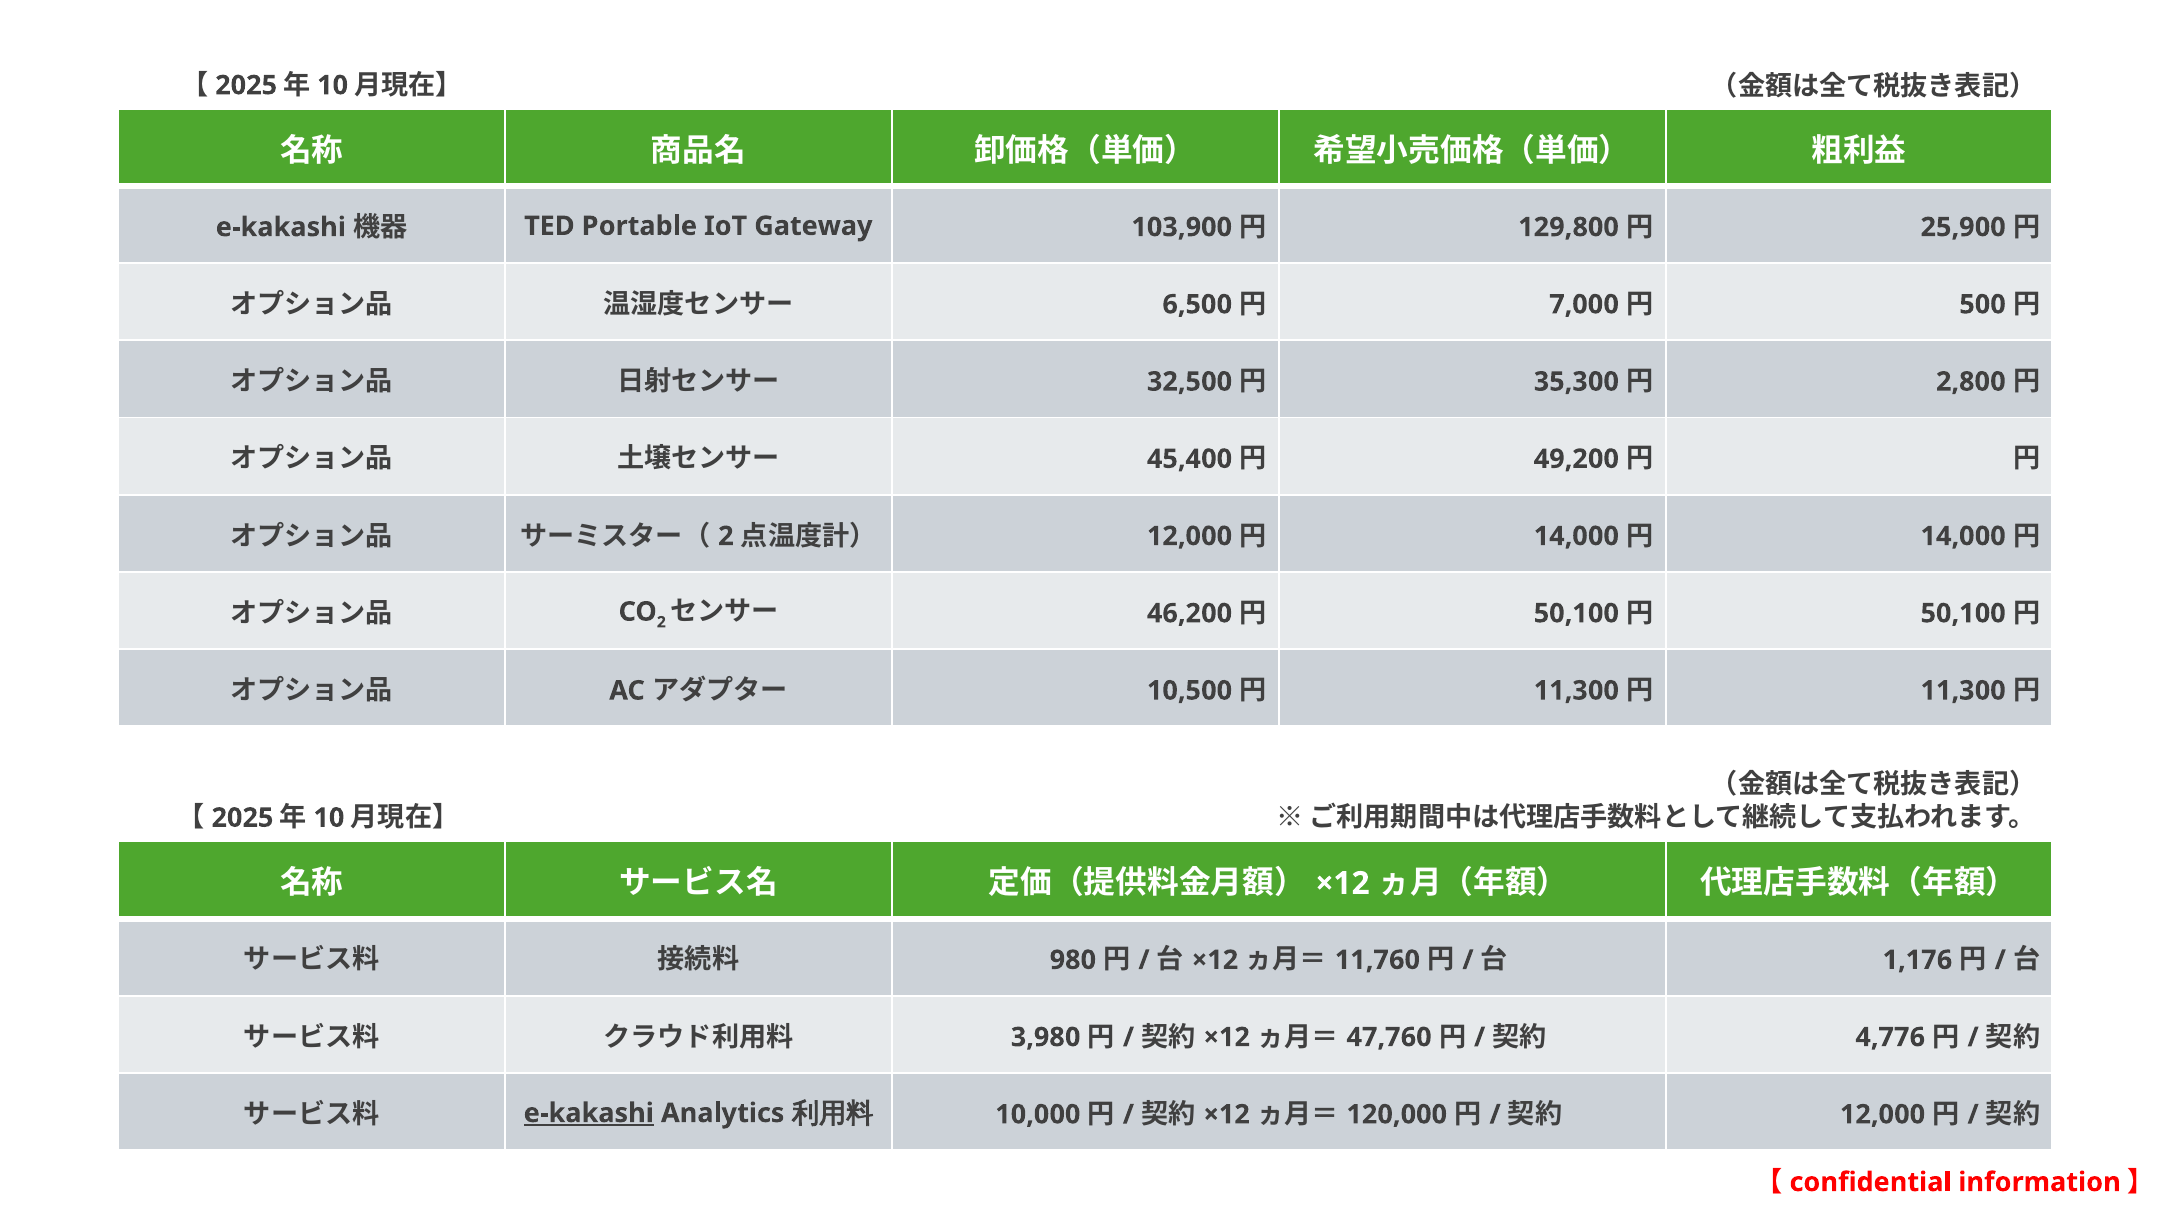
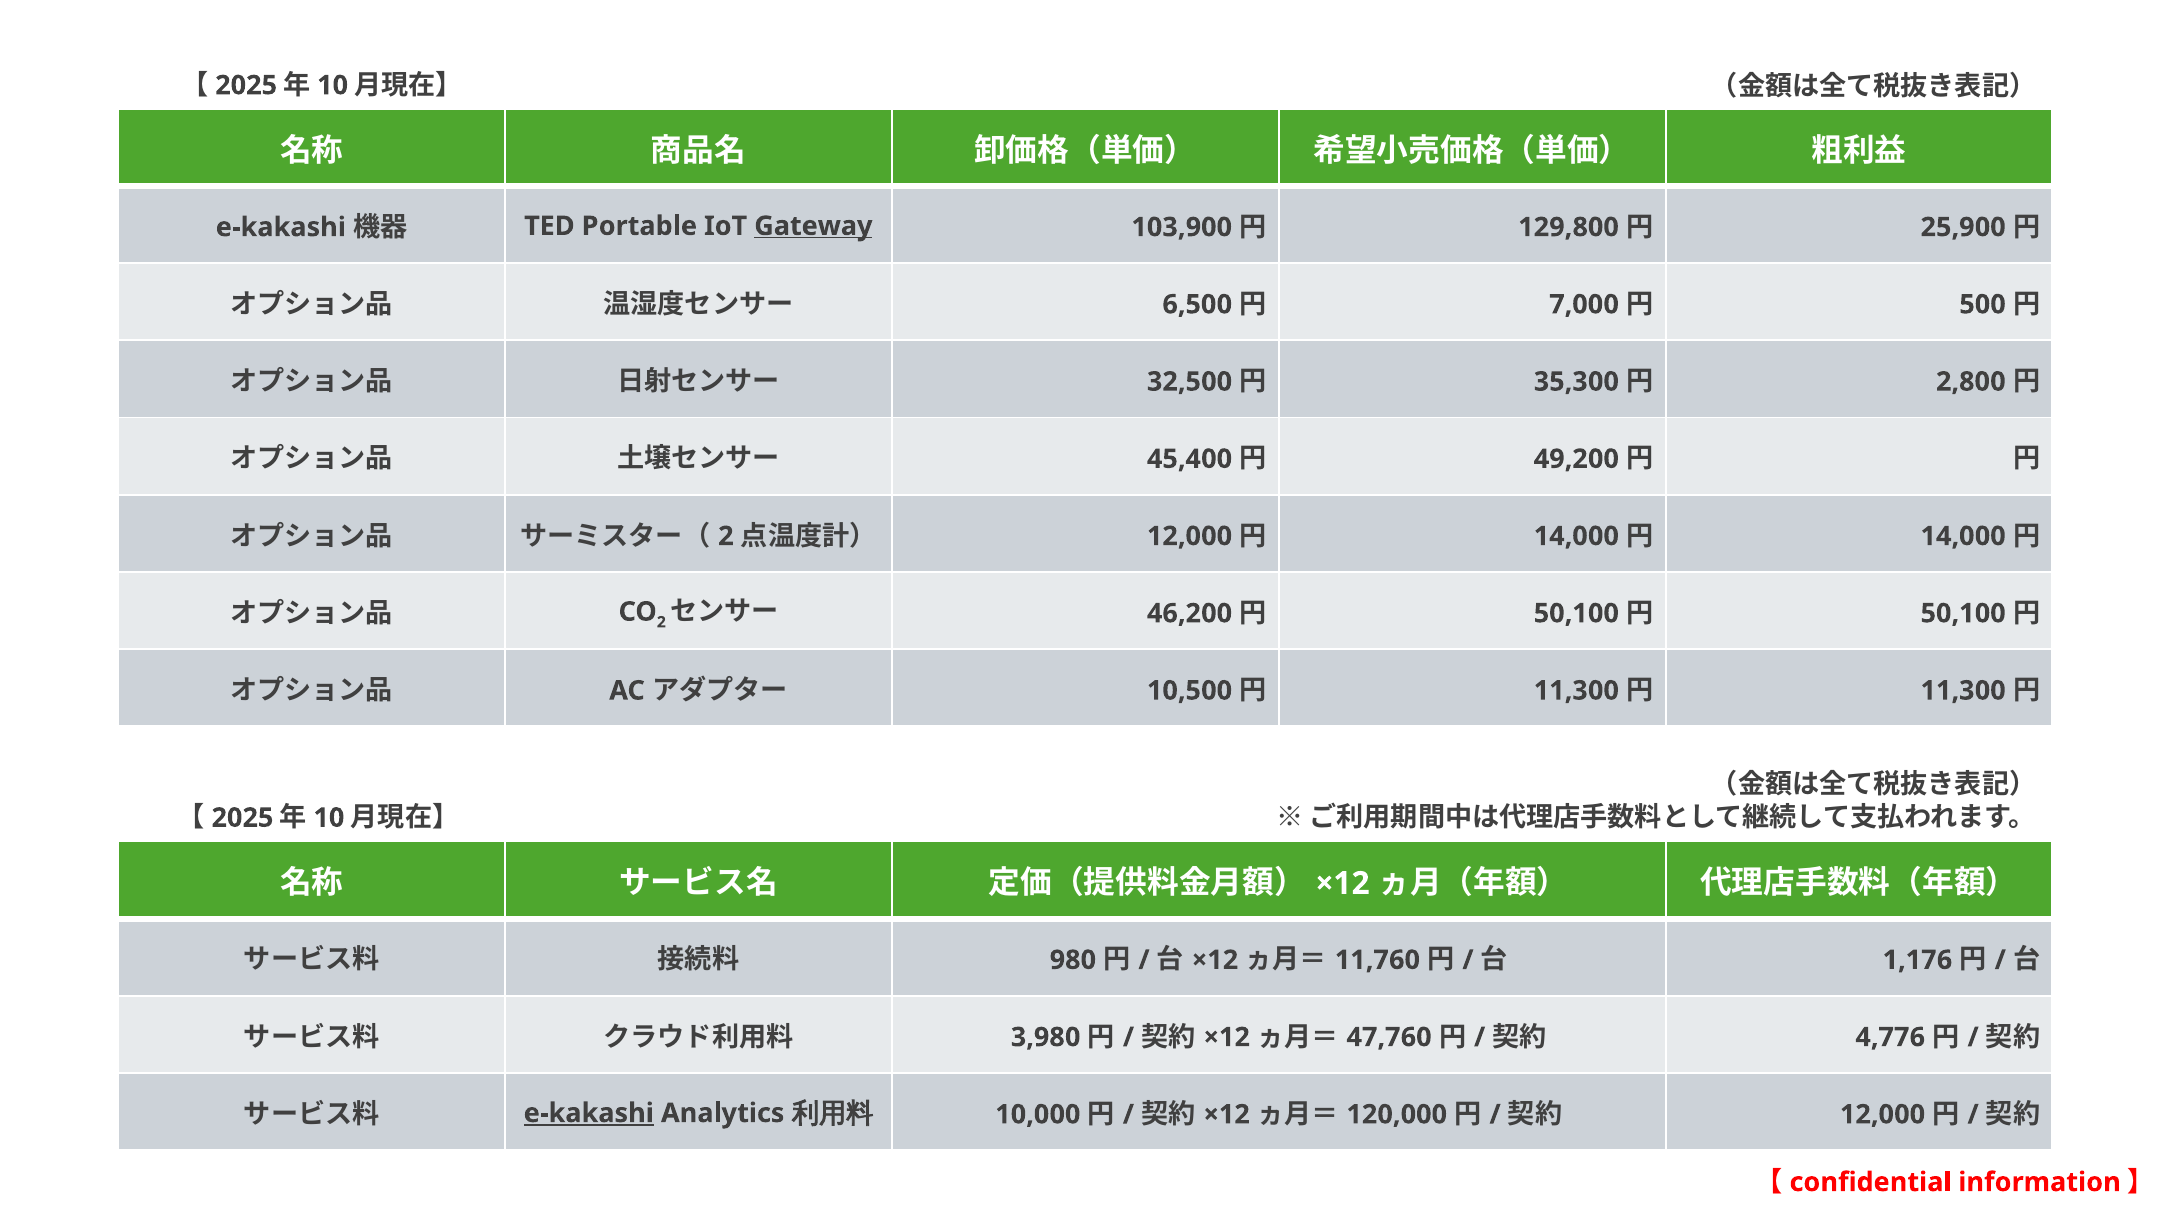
Gateway underline: none -> present (813, 226)
